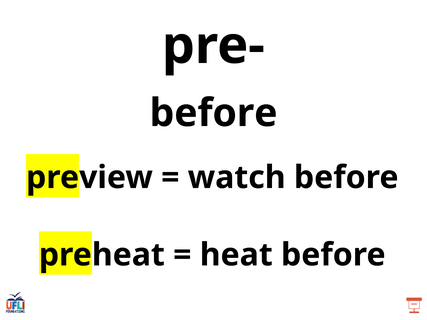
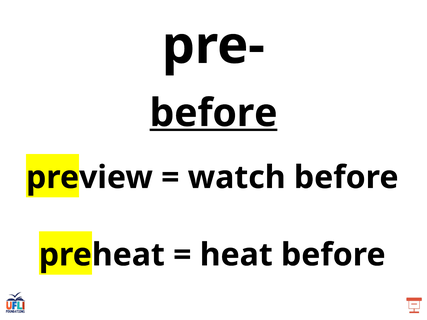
before underline: none -> present (214, 113)
